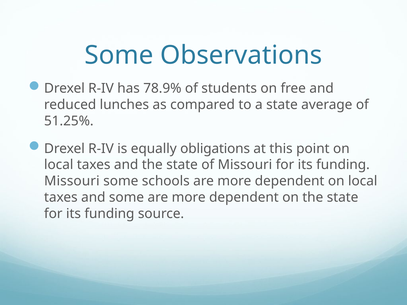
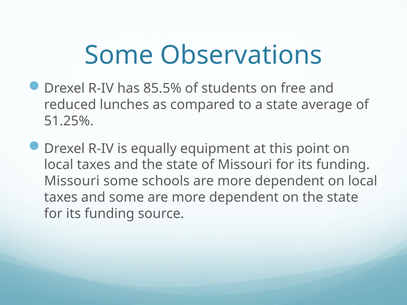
78.9%: 78.9% -> 85.5% (162, 89)
obligations: obligations -> equipment (215, 149)
